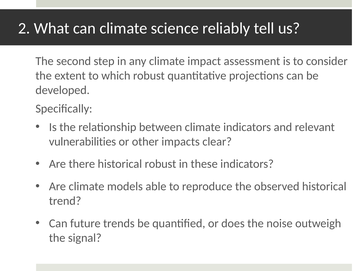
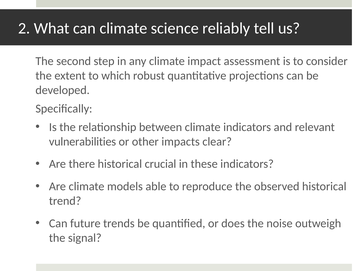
historical robust: robust -> crucial (160, 164)
